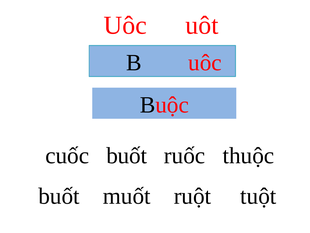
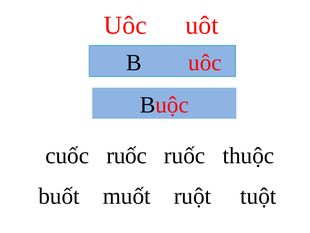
cuốc buốt: buốt -> ruốc (127, 155)
